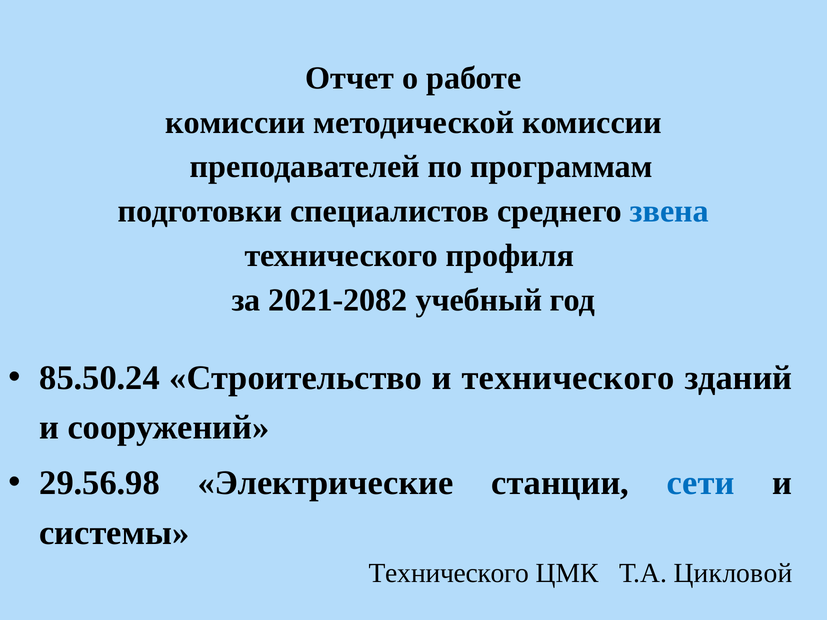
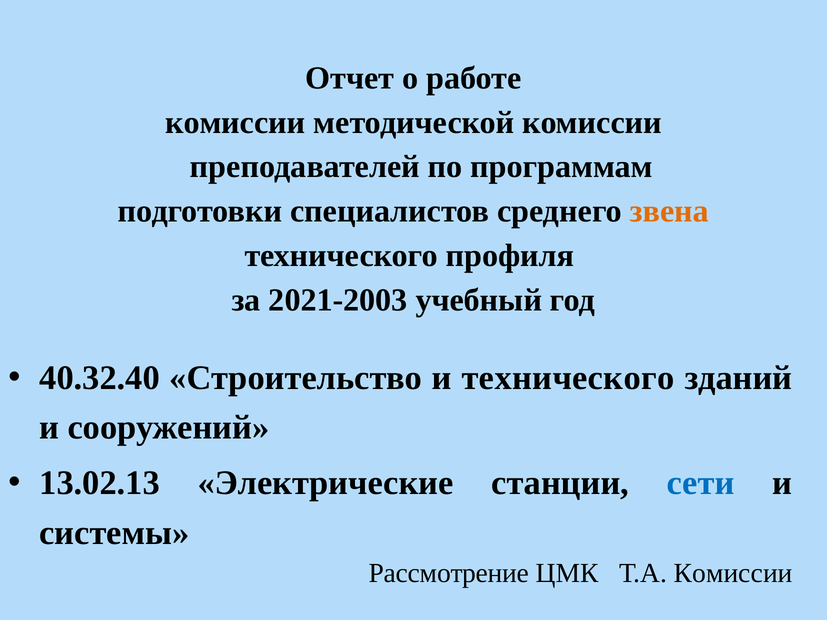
звена colour: blue -> orange (669, 211)
2021-2082: 2021-2082 -> 2021-2003 (338, 300)
85.50.24: 85.50.24 -> 40.32.40 (100, 378)
29.56.98: 29.56.98 -> 13.02.13 (100, 483)
Технического: Технического -> Рассмотрение (449, 573)
Т.А Цикловой: Цикловой -> Комиссии (733, 573)
